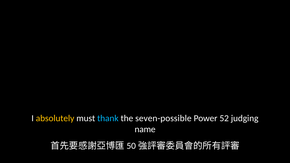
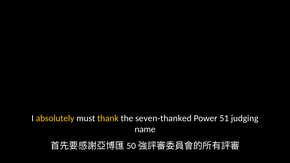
thank colour: light blue -> yellow (108, 118)
seven-possible: seven-possible -> seven-thanked (163, 118)
52: 52 -> 51 (224, 118)
